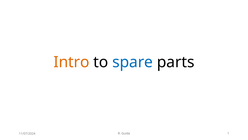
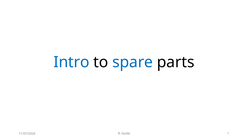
Intro colour: orange -> blue (71, 62)
